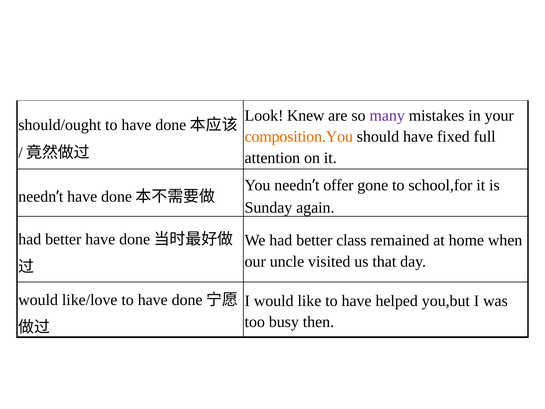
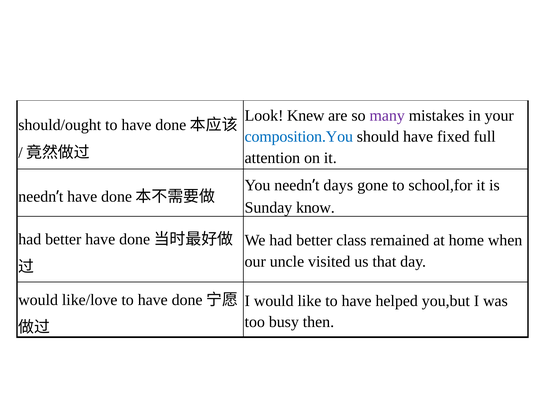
composition.You colour: orange -> blue (299, 137)
offer: offer -> days (338, 185)
again: again -> know (315, 207)
